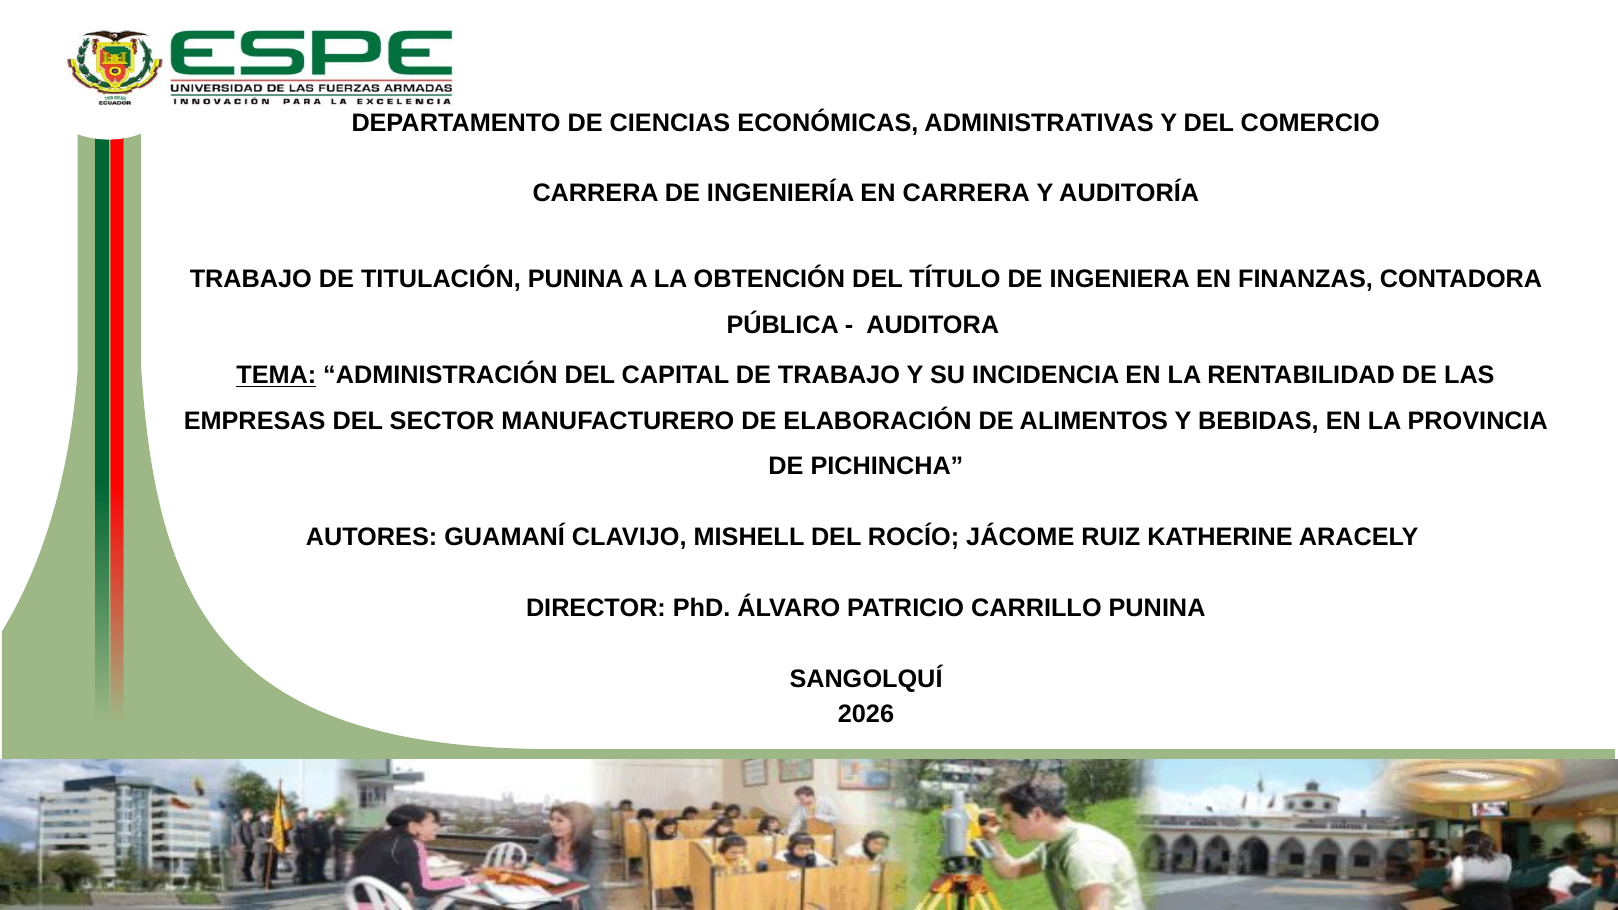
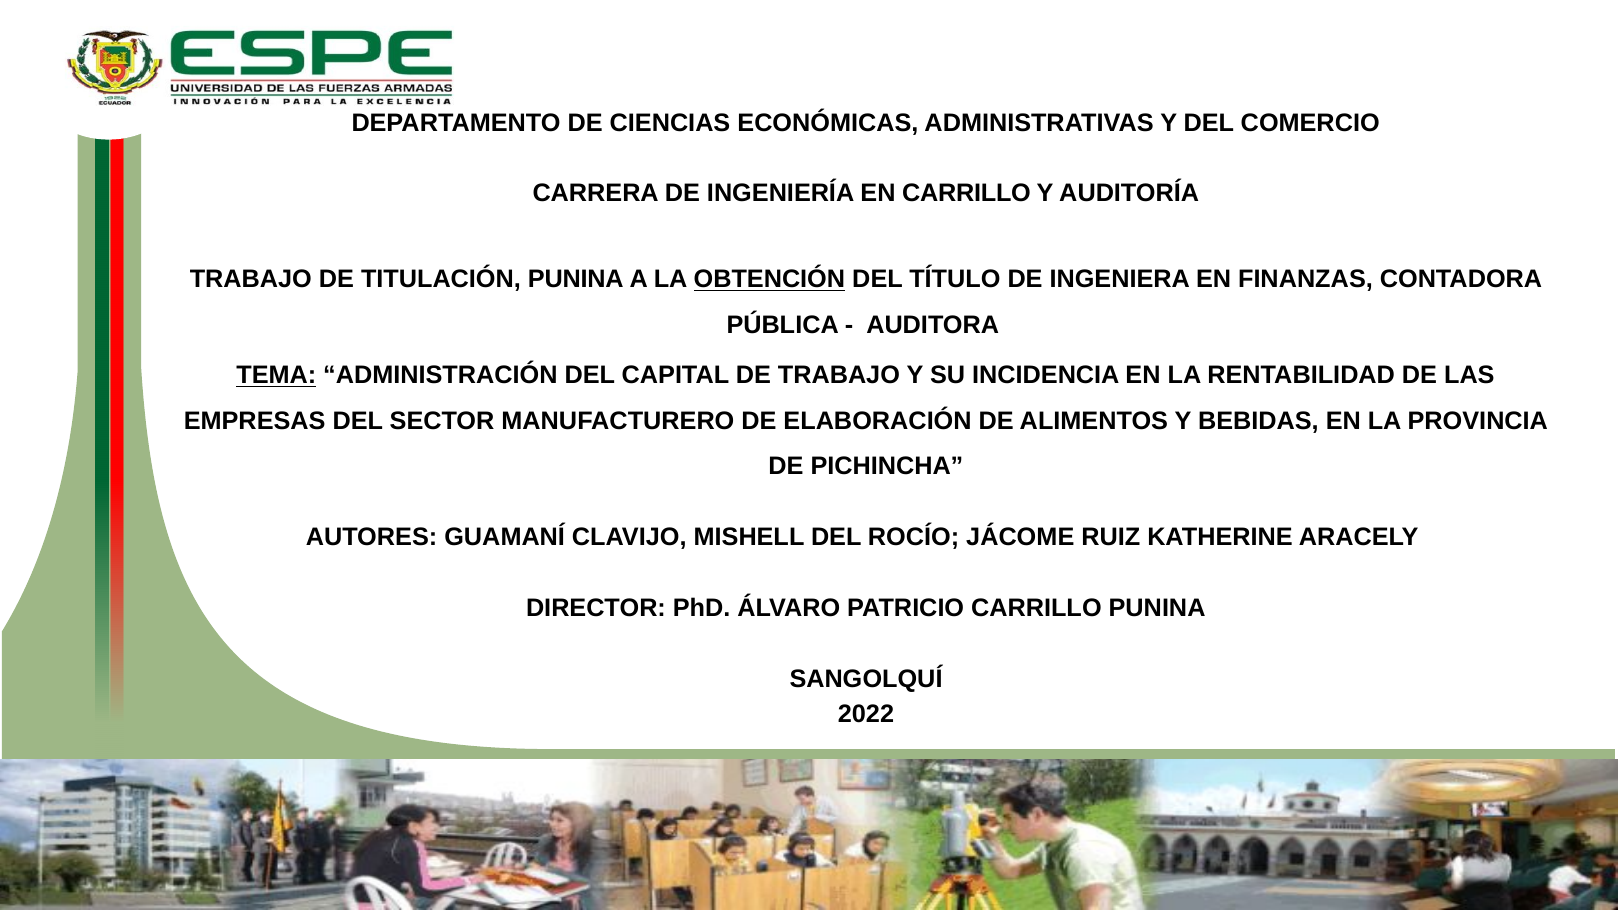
EN CARRERA: CARRERA -> CARRILLO (966, 194)
OBTENCIÓN underline: none -> present (769, 279)
2026: 2026 -> 2022 (866, 714)
